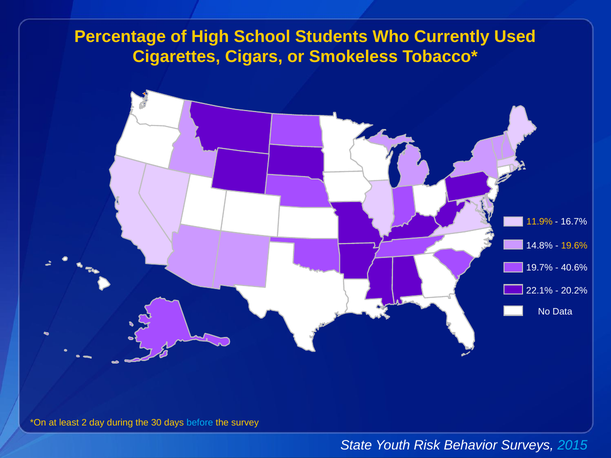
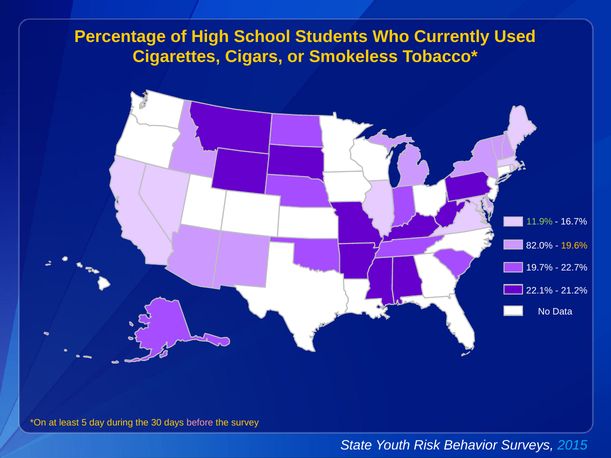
11.9% colour: yellow -> light green (540, 222)
14.8%: 14.8% -> 82.0% (539, 246)
40.6%: 40.6% -> 22.7% (574, 268)
20.2%: 20.2% -> 21.2% (574, 291)
2: 2 -> 5 (84, 423)
before colour: light blue -> pink (200, 423)
